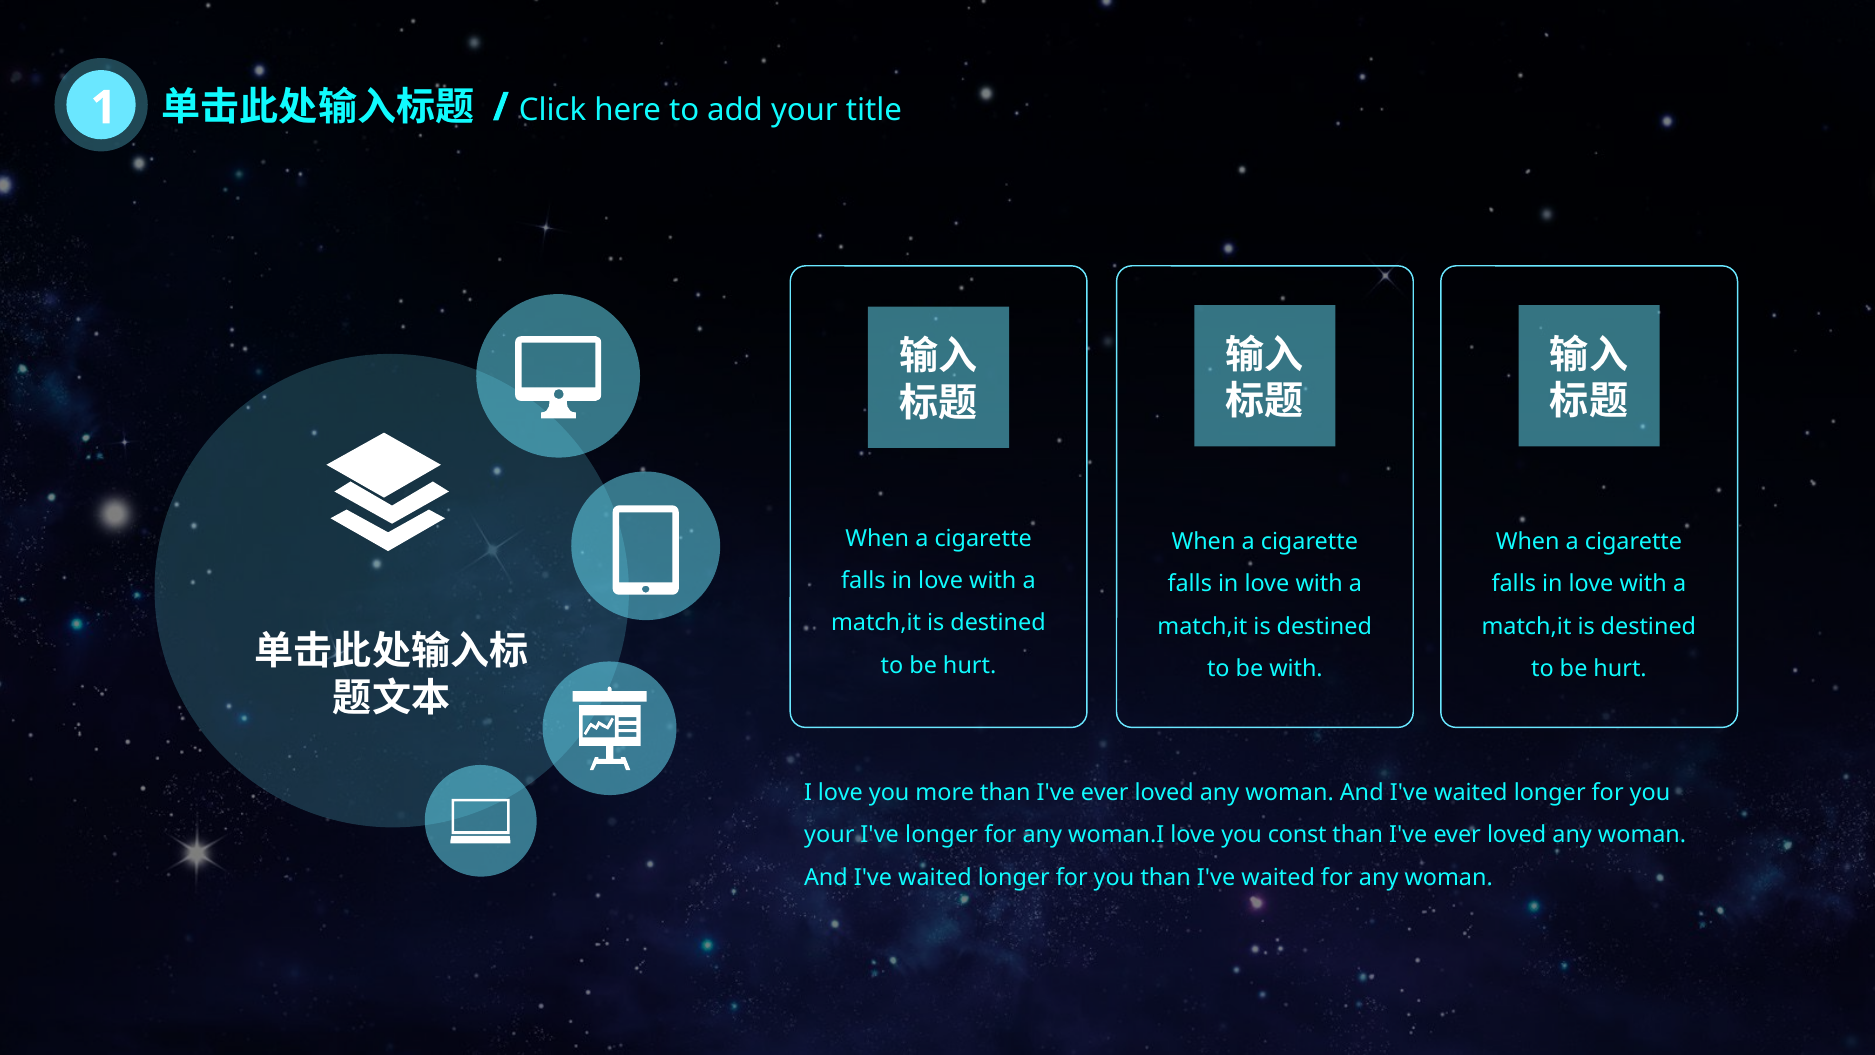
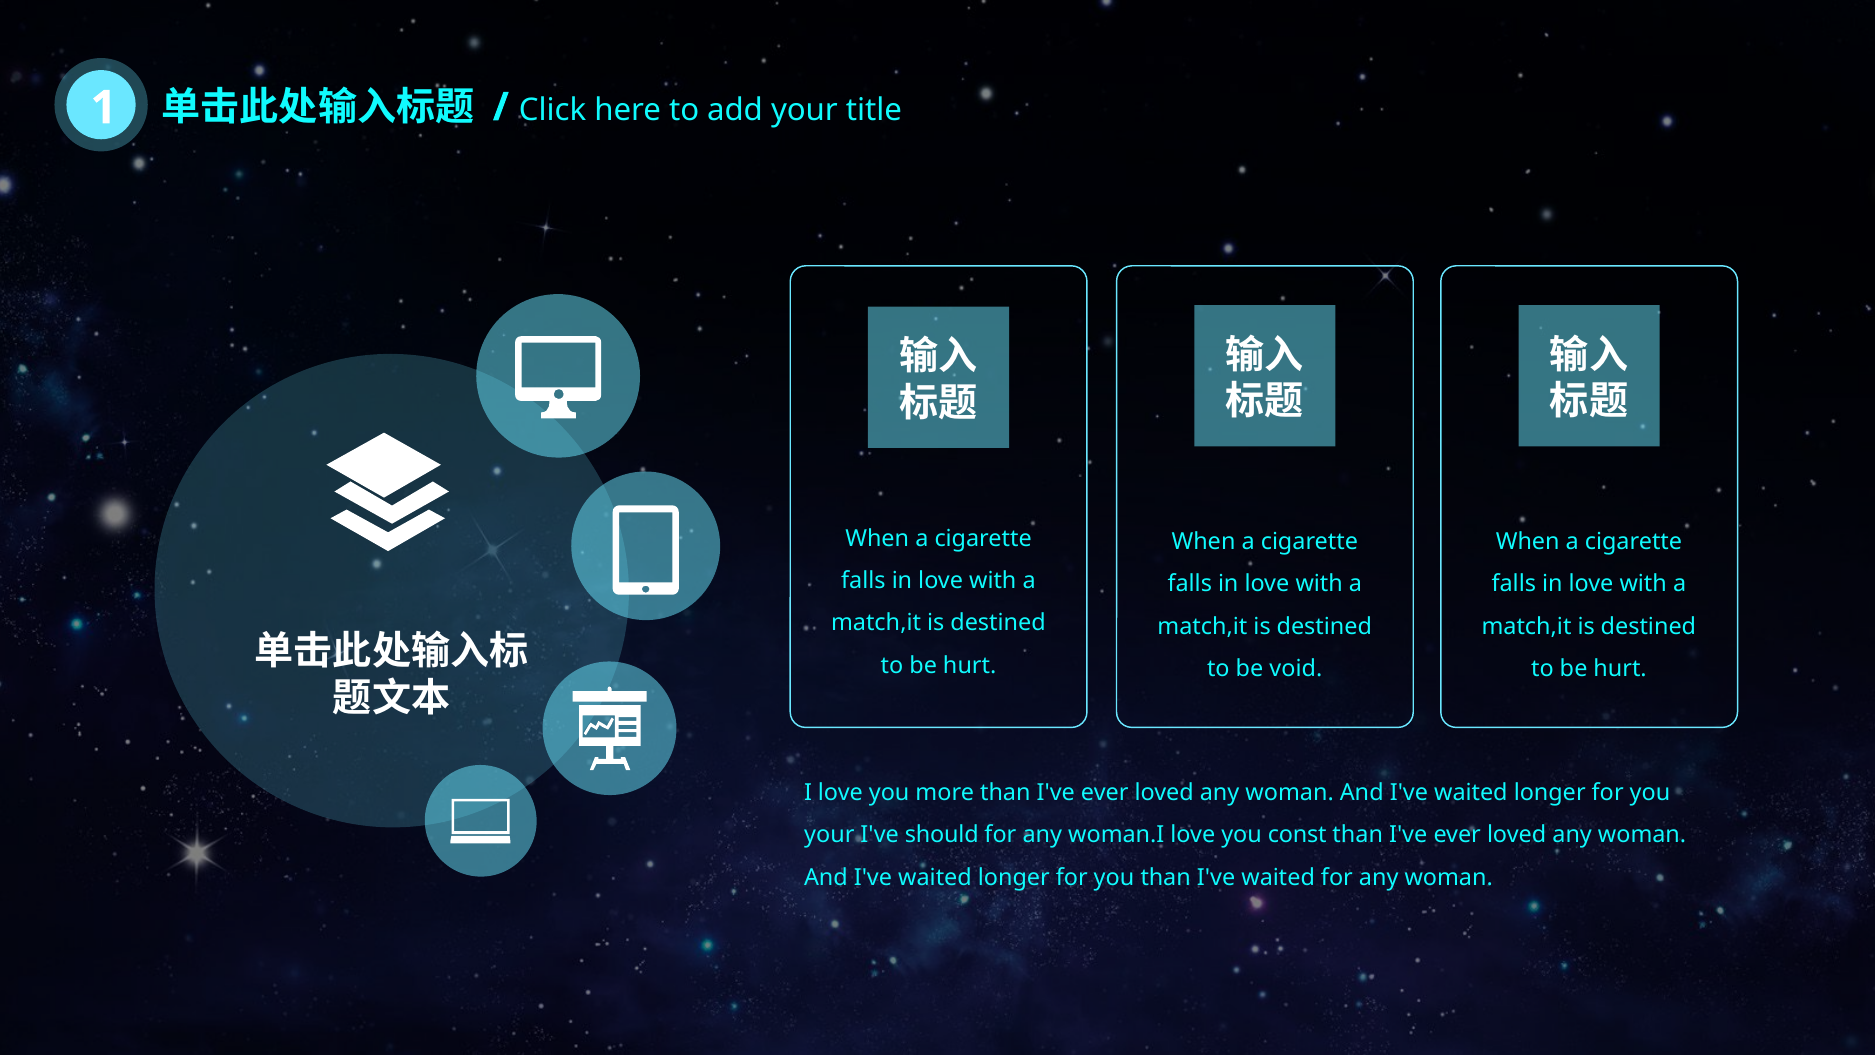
be with: with -> void (1296, 668)
I've longer: longer -> should (942, 835)
